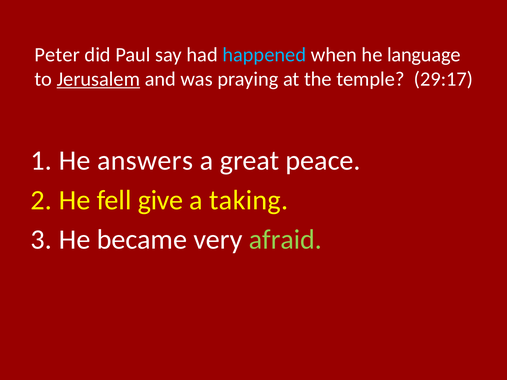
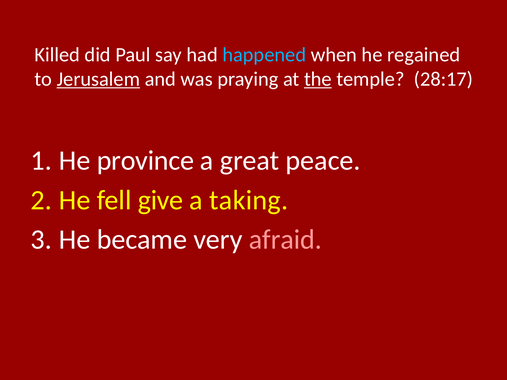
Peter: Peter -> Killed (57, 55)
language: language -> regained (424, 55)
the underline: none -> present (318, 79)
29:17: 29:17 -> 28:17 (443, 79)
answers: answers -> province (145, 161)
afraid colour: light green -> pink (285, 240)
